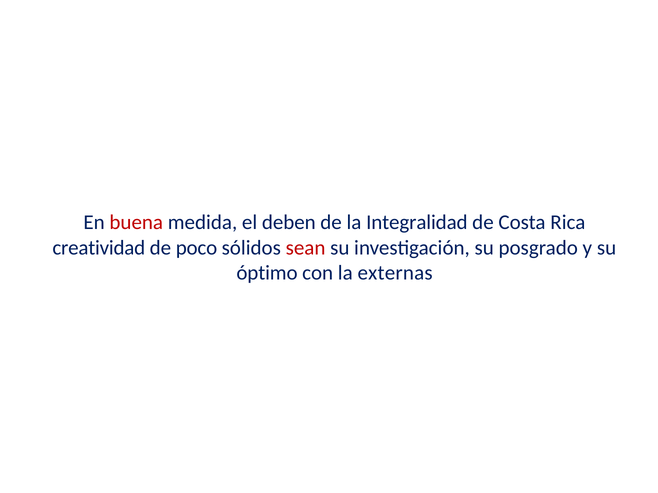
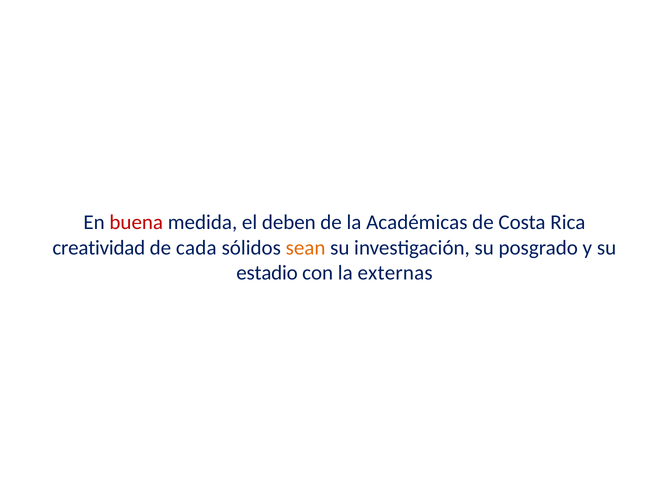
Integralidad: Integralidad -> Académicas (417, 223)
poco: poco -> cada (196, 248)
sean colour: red -> orange (306, 248)
óptimo: óptimo -> estadio (267, 273)
